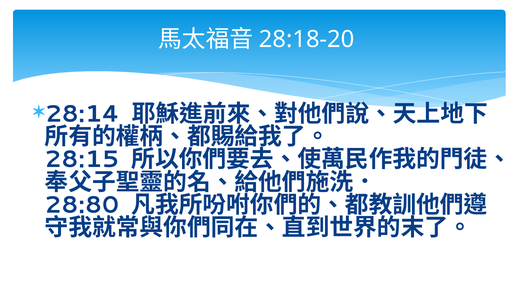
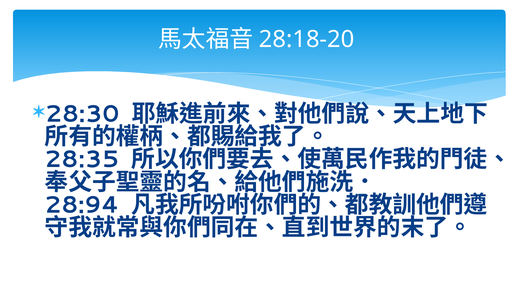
28:14: 28:14 -> 28:30 (82, 114)
28:15: 28:15 -> 28:35 (82, 160)
28:80: 28:80 -> 28:94 (82, 205)
